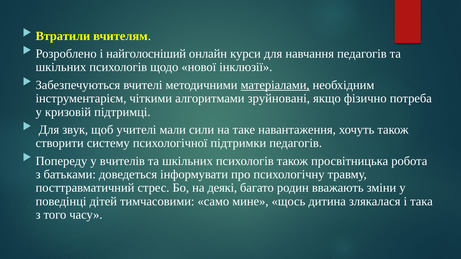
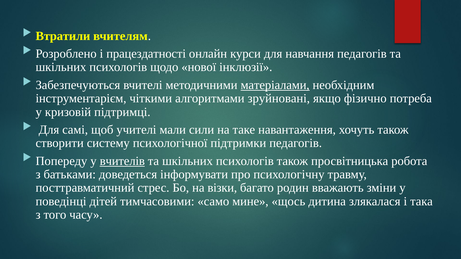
найголосніший: найголосніший -> працездатності (146, 54)
звук: звук -> самі (75, 130)
вчителів underline: none -> present (122, 161)
деякі: деякі -> візки (222, 188)
